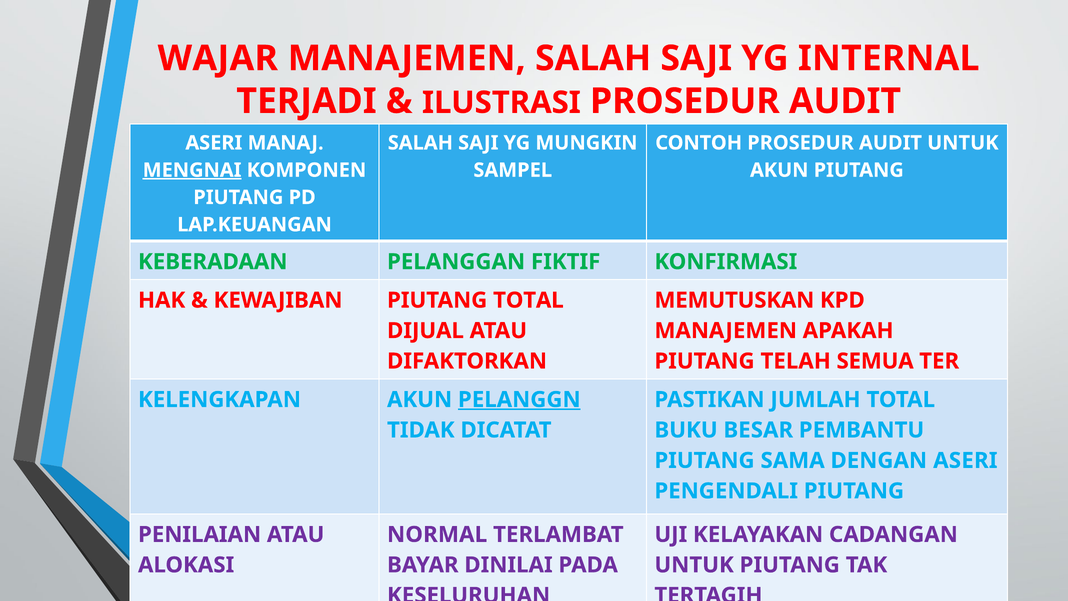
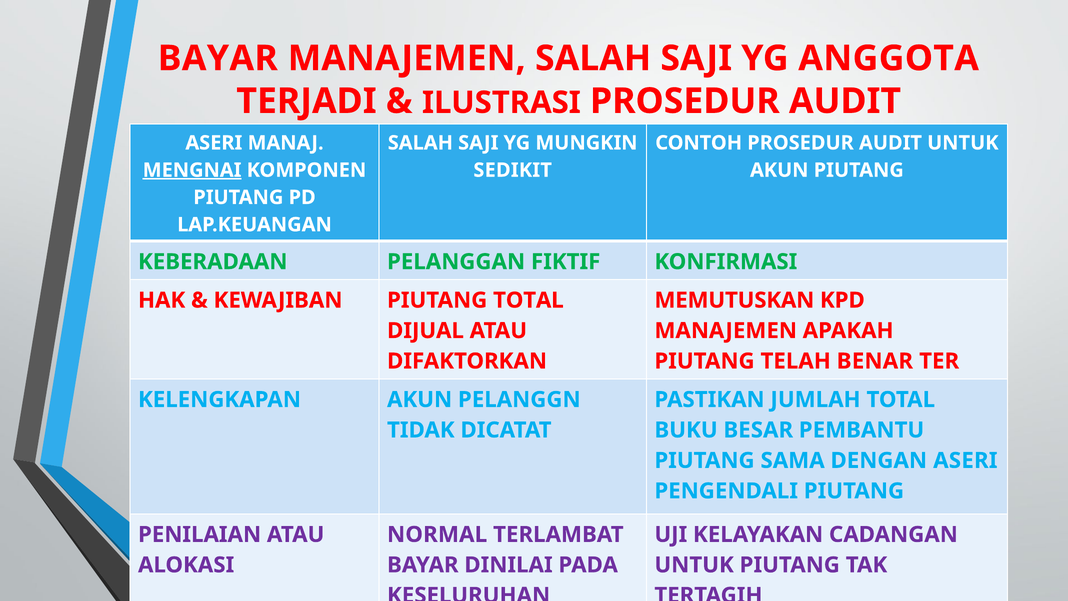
WAJAR: WAJAR -> BAYAR (218, 58)
INTERNAL: INTERNAL -> ANGGOTA (889, 58)
SAMPEL: SAMPEL -> SEDIKIT (513, 170)
SEMUA: SEMUA -> BENAR (875, 361)
PELANGGN underline: present -> none (519, 399)
